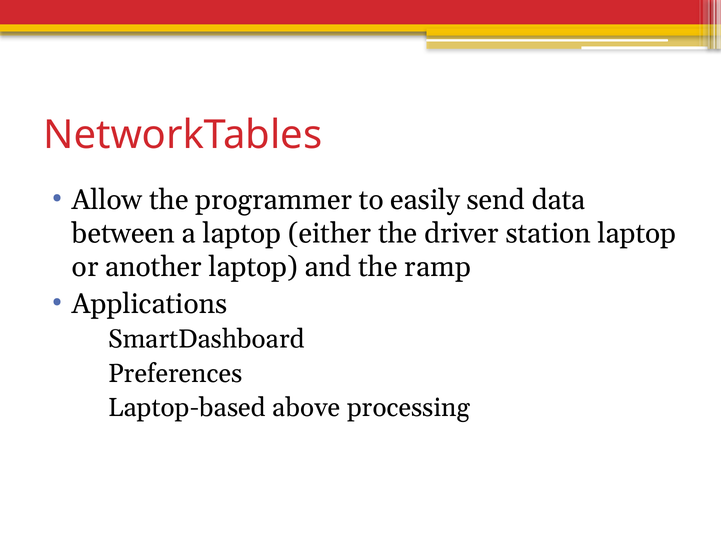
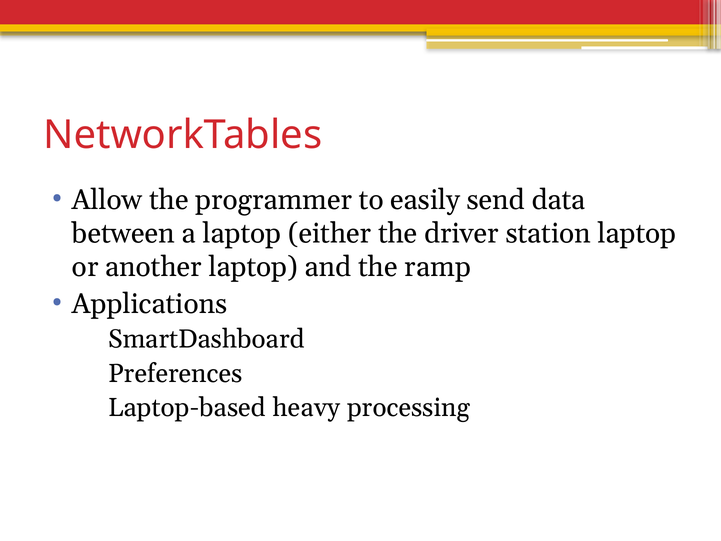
above: above -> heavy (306, 407)
